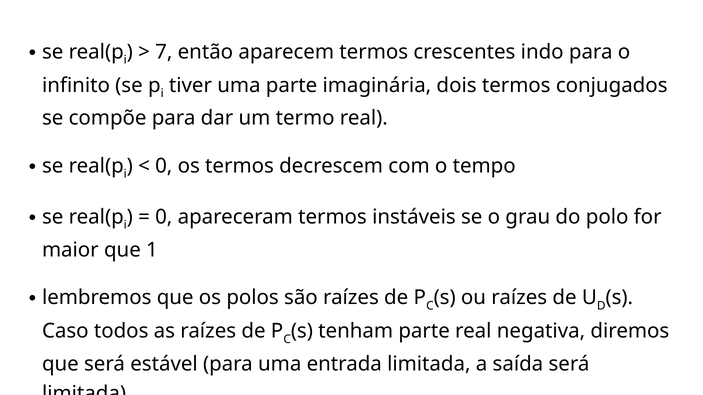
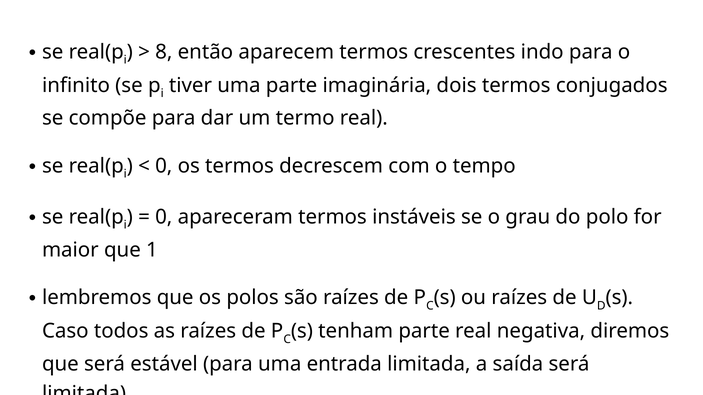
7: 7 -> 8 (164, 52)
